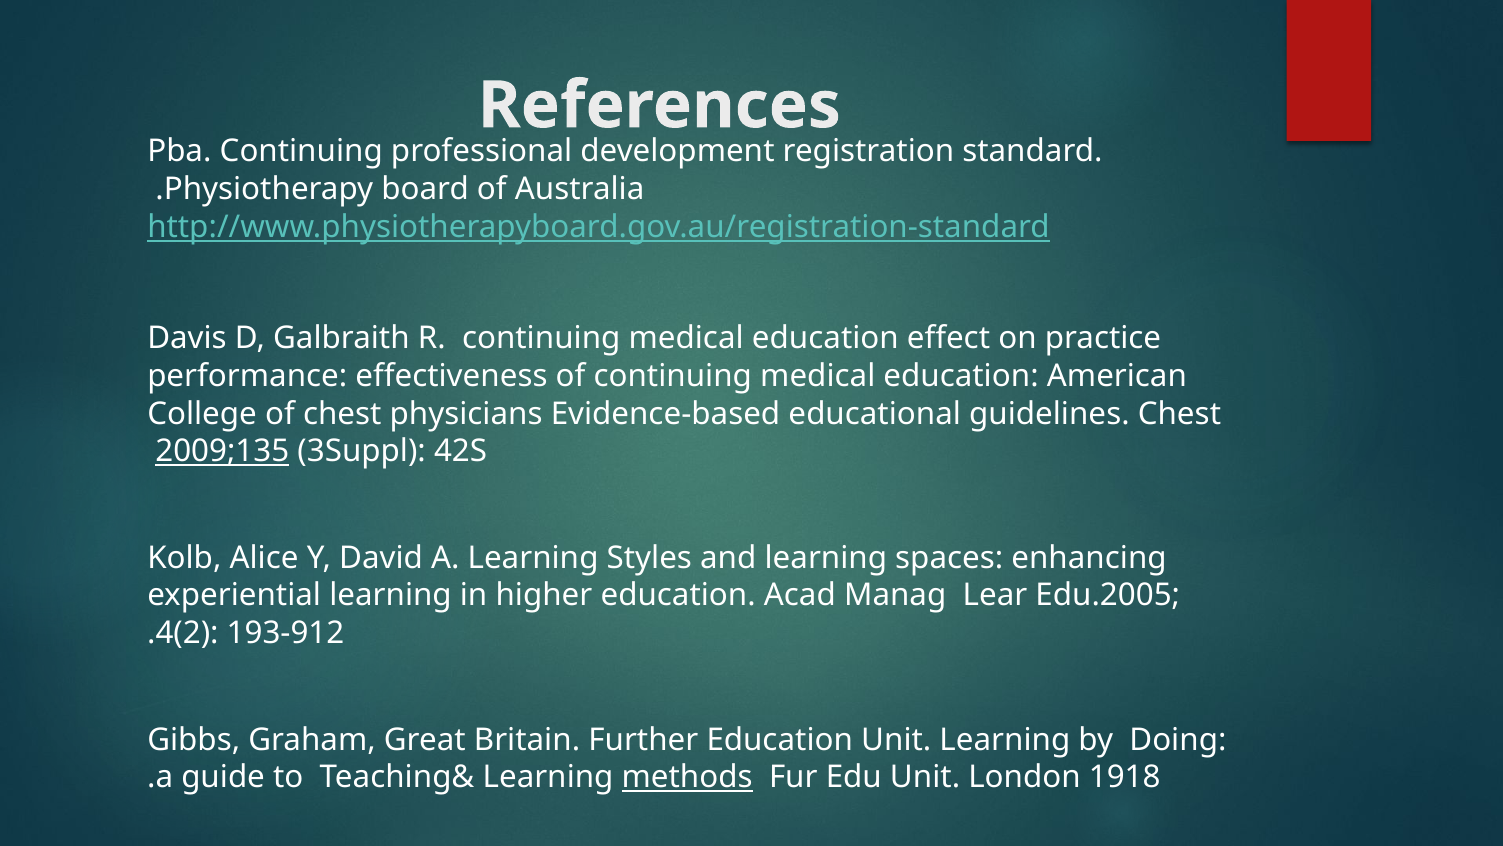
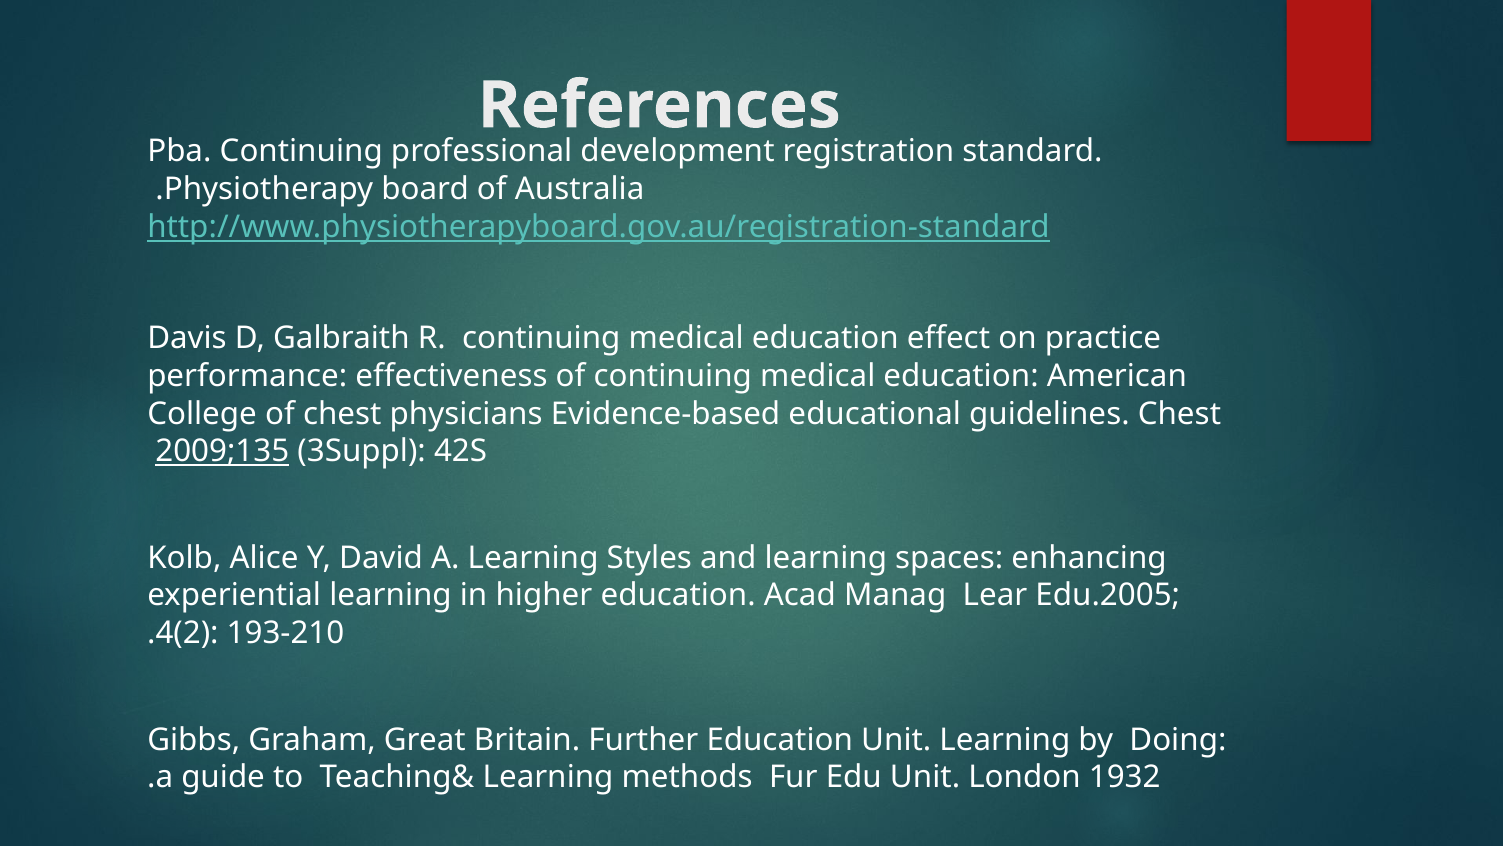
193-912: 193-912 -> 193-210 (285, 633)
methods underline: present -> none (687, 777)
1918: 1918 -> 1932 (1125, 777)
